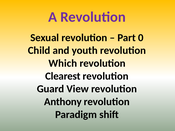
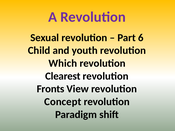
0: 0 -> 6 (141, 38)
Guard: Guard -> Fronts (51, 89)
Anthony: Anthony -> Concept (63, 102)
